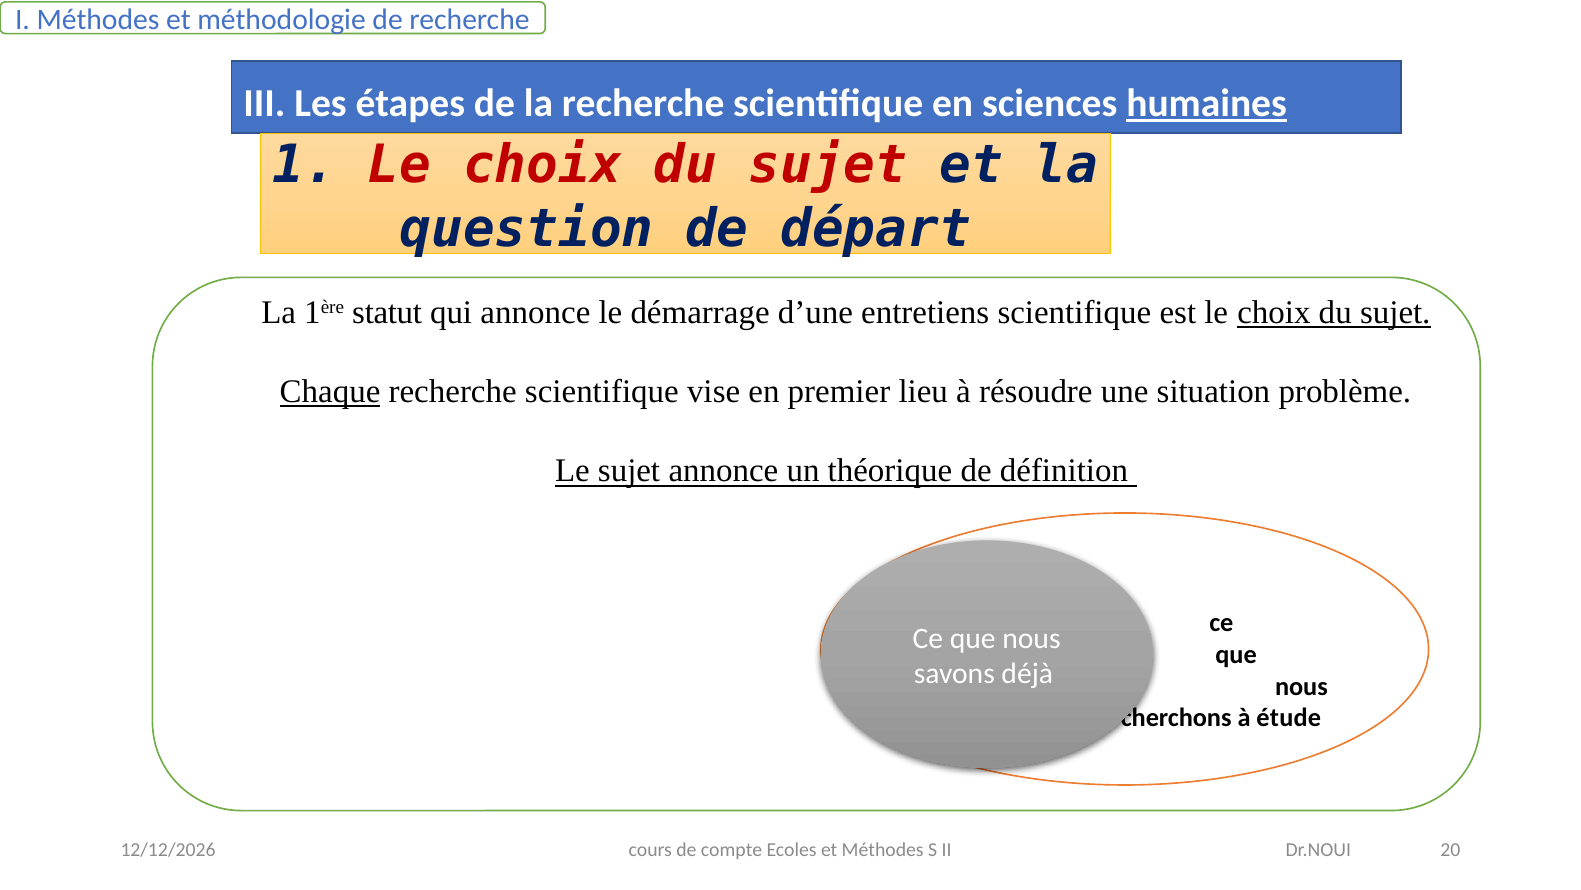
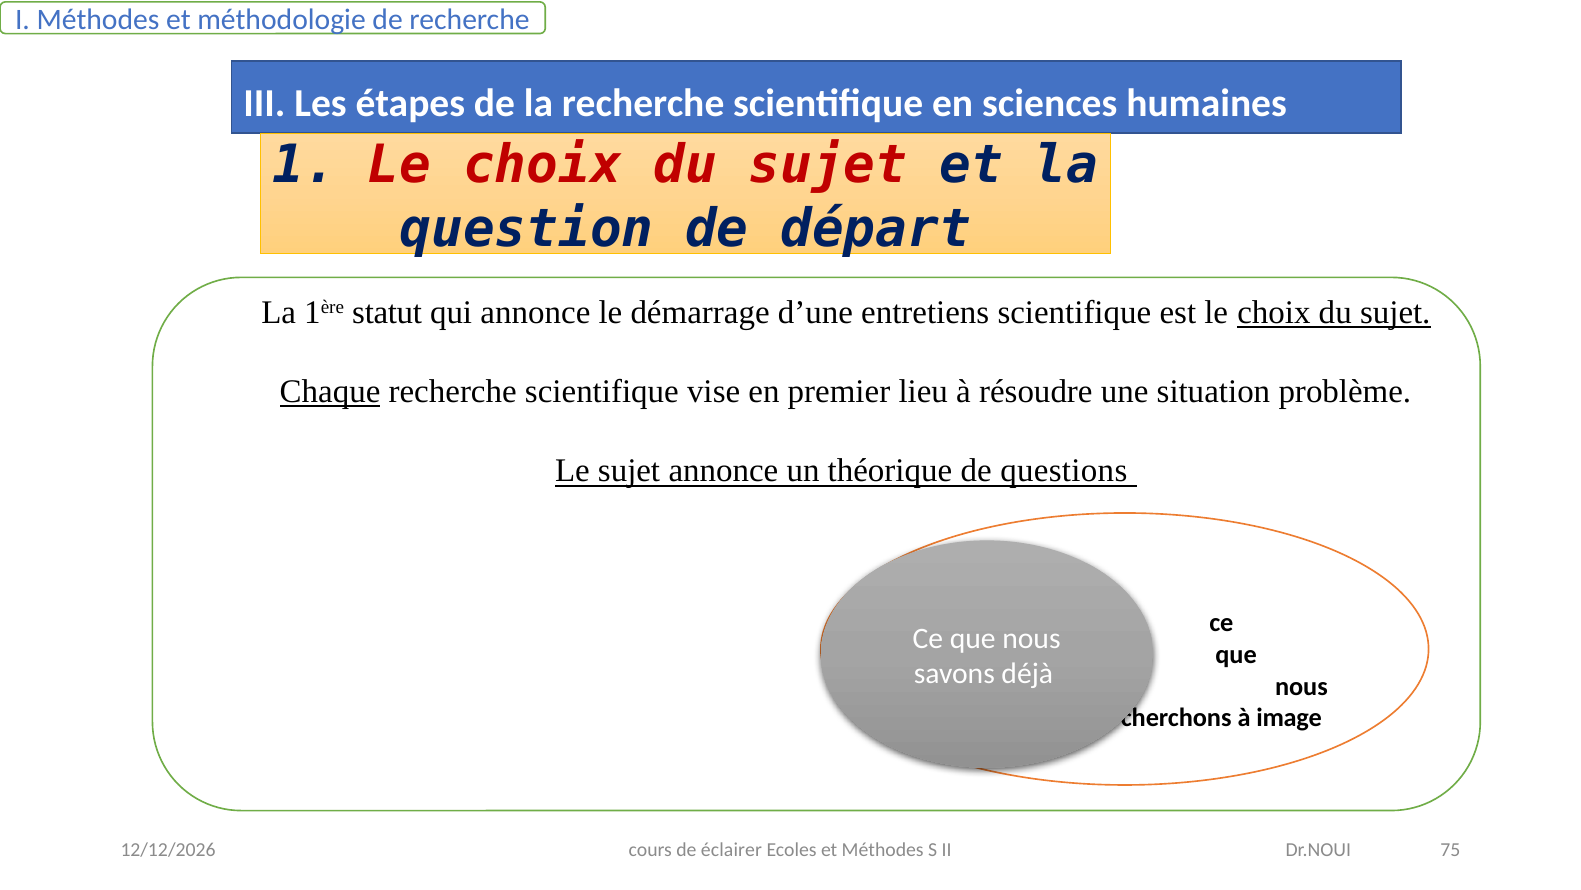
humaines underline: present -> none (1207, 103)
définition: définition -> questions (1064, 471)
étude: étude -> image (1289, 717)
compte: compte -> éclairer (731, 849)
20: 20 -> 75 (1450, 849)
